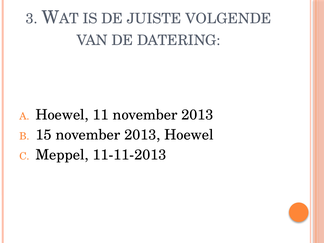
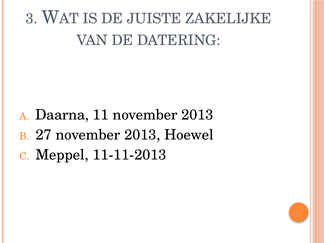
VOLGENDE: VOLGENDE -> ZAKELIJKE (228, 19)
Hoewel: Hoewel -> Daarna (62, 115)
15: 15 -> 27 (44, 135)
